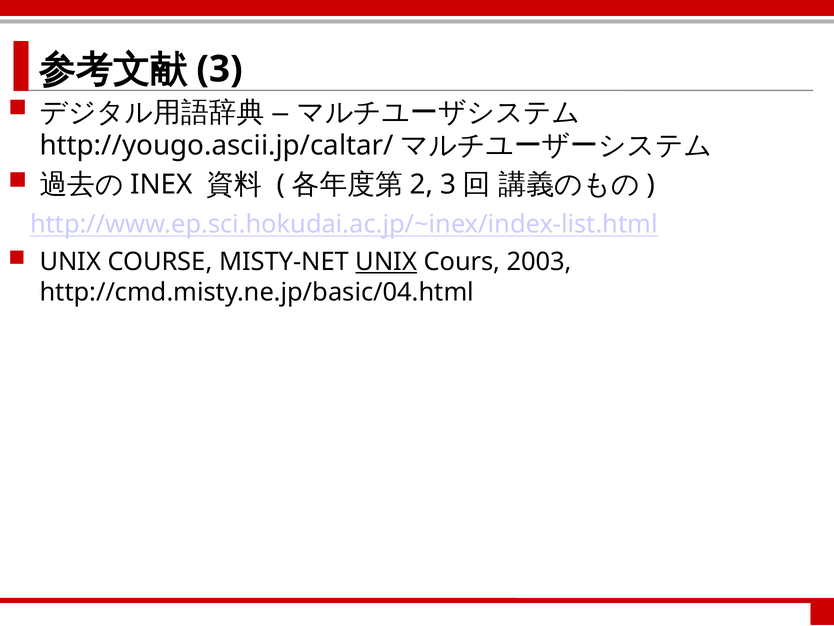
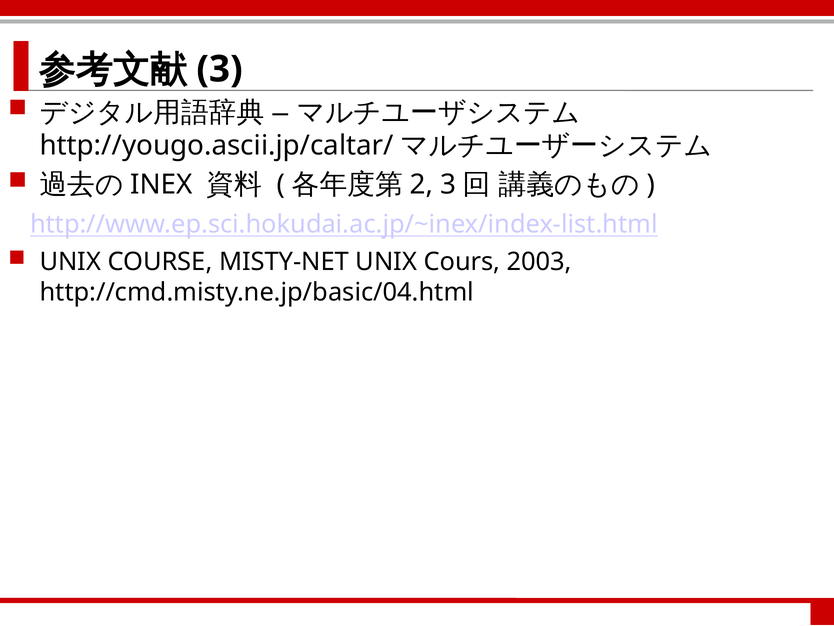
UNIX underline: present -> none (386, 262)
